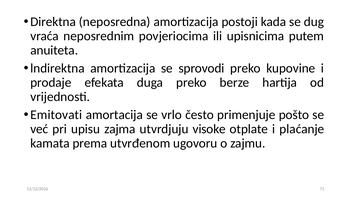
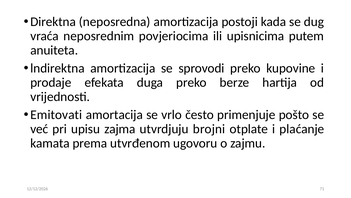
visoke: visoke -> brojni (209, 129)
